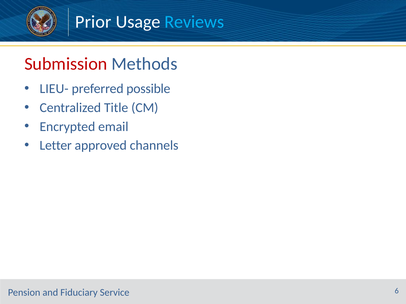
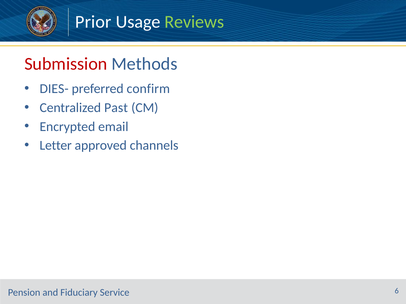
Reviews colour: light blue -> light green (194, 22)
LIEU-: LIEU- -> DIES- (54, 89)
possible: possible -> confirm (148, 89)
Title: Title -> Past (116, 108)
